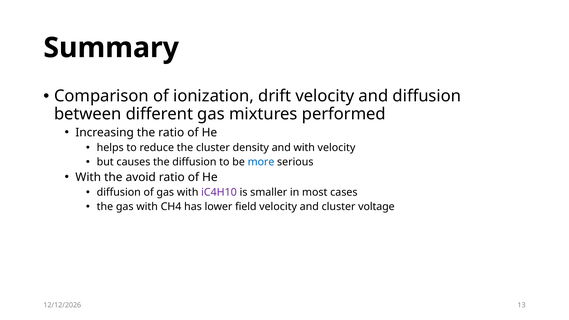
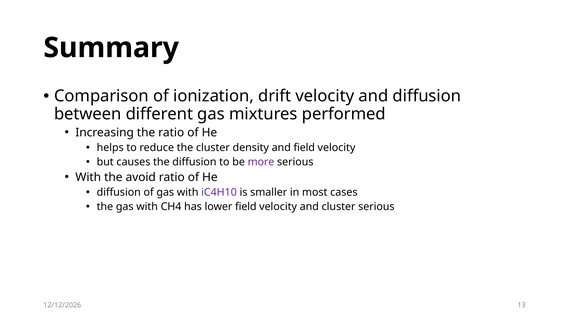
and with: with -> field (304, 148)
more colour: blue -> purple (261, 162)
cluster voltage: voltage -> serious (376, 207)
